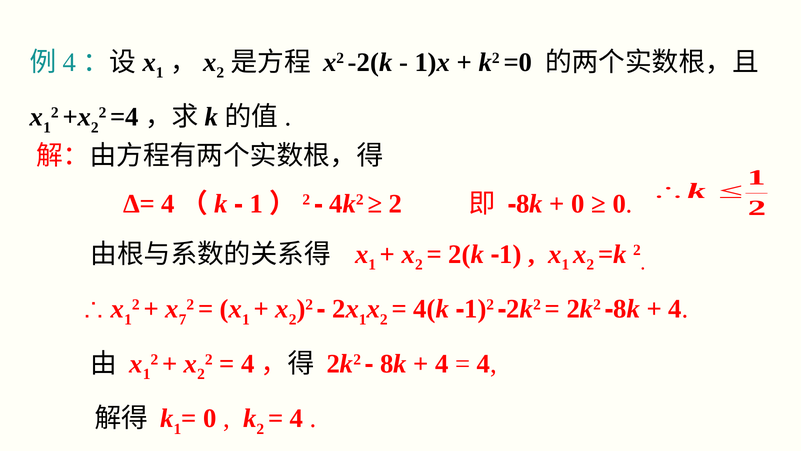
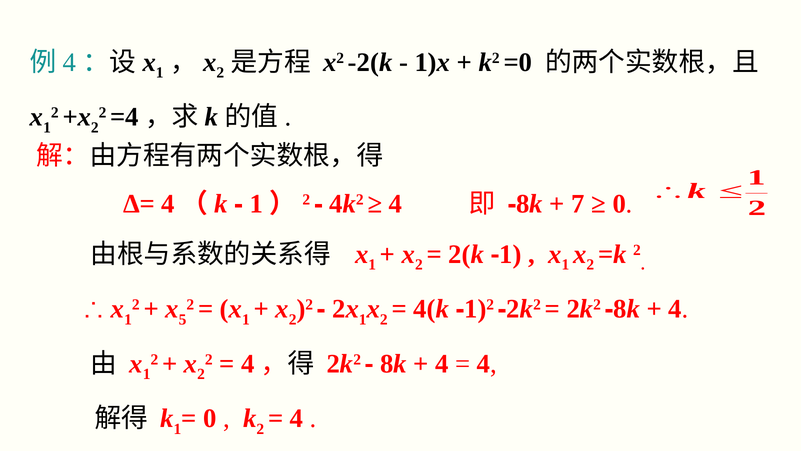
2: 2 -> 4 (395, 204)
0: 0 -> 7 (578, 204)
7: 7 -> 5 (183, 319)
